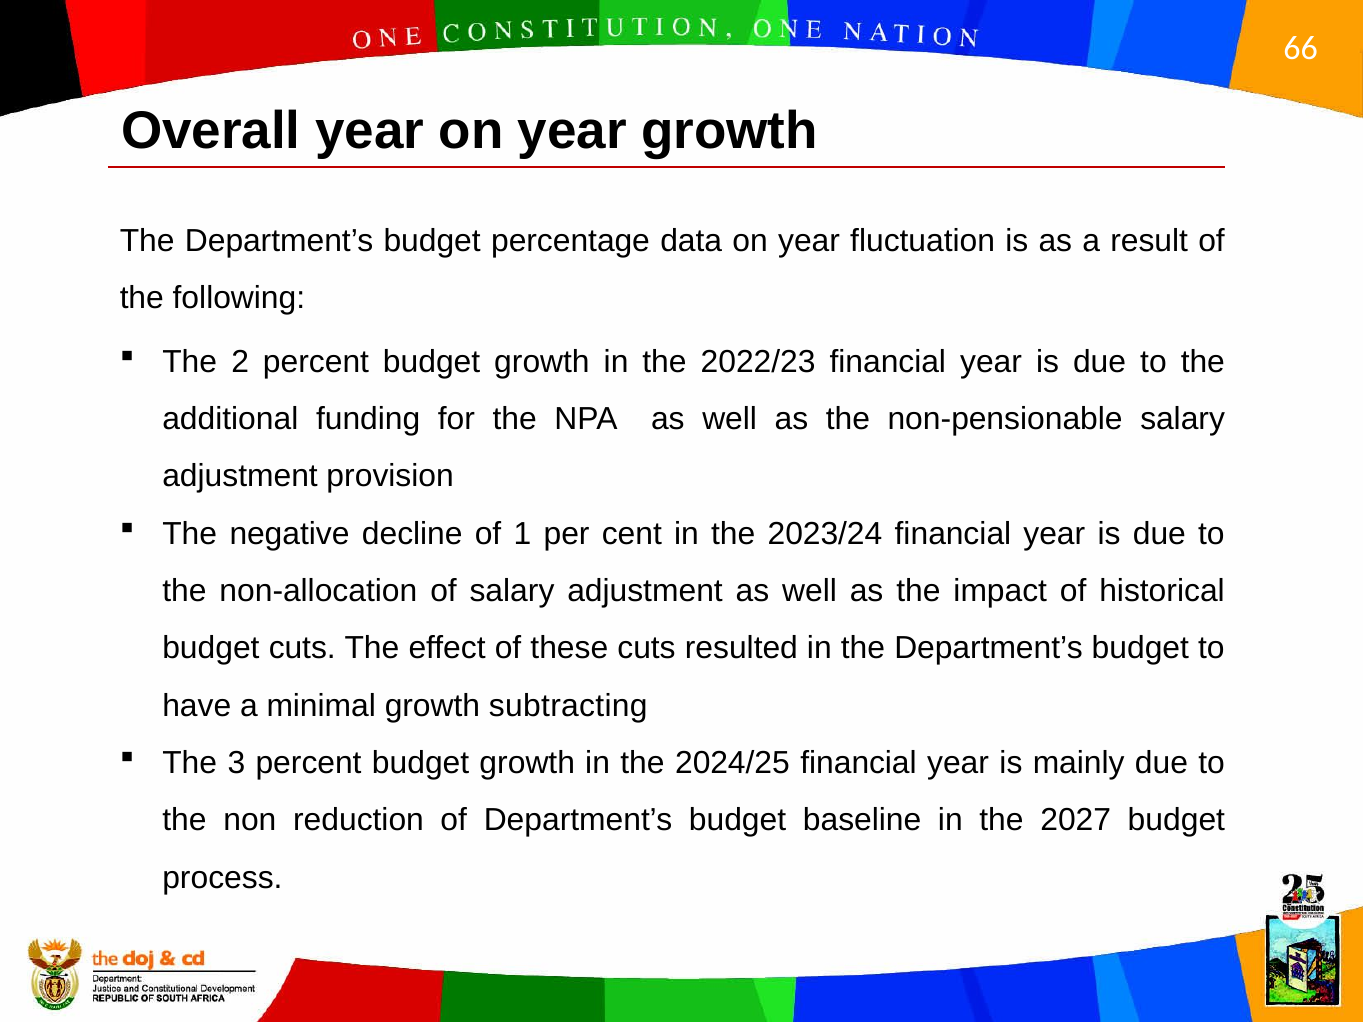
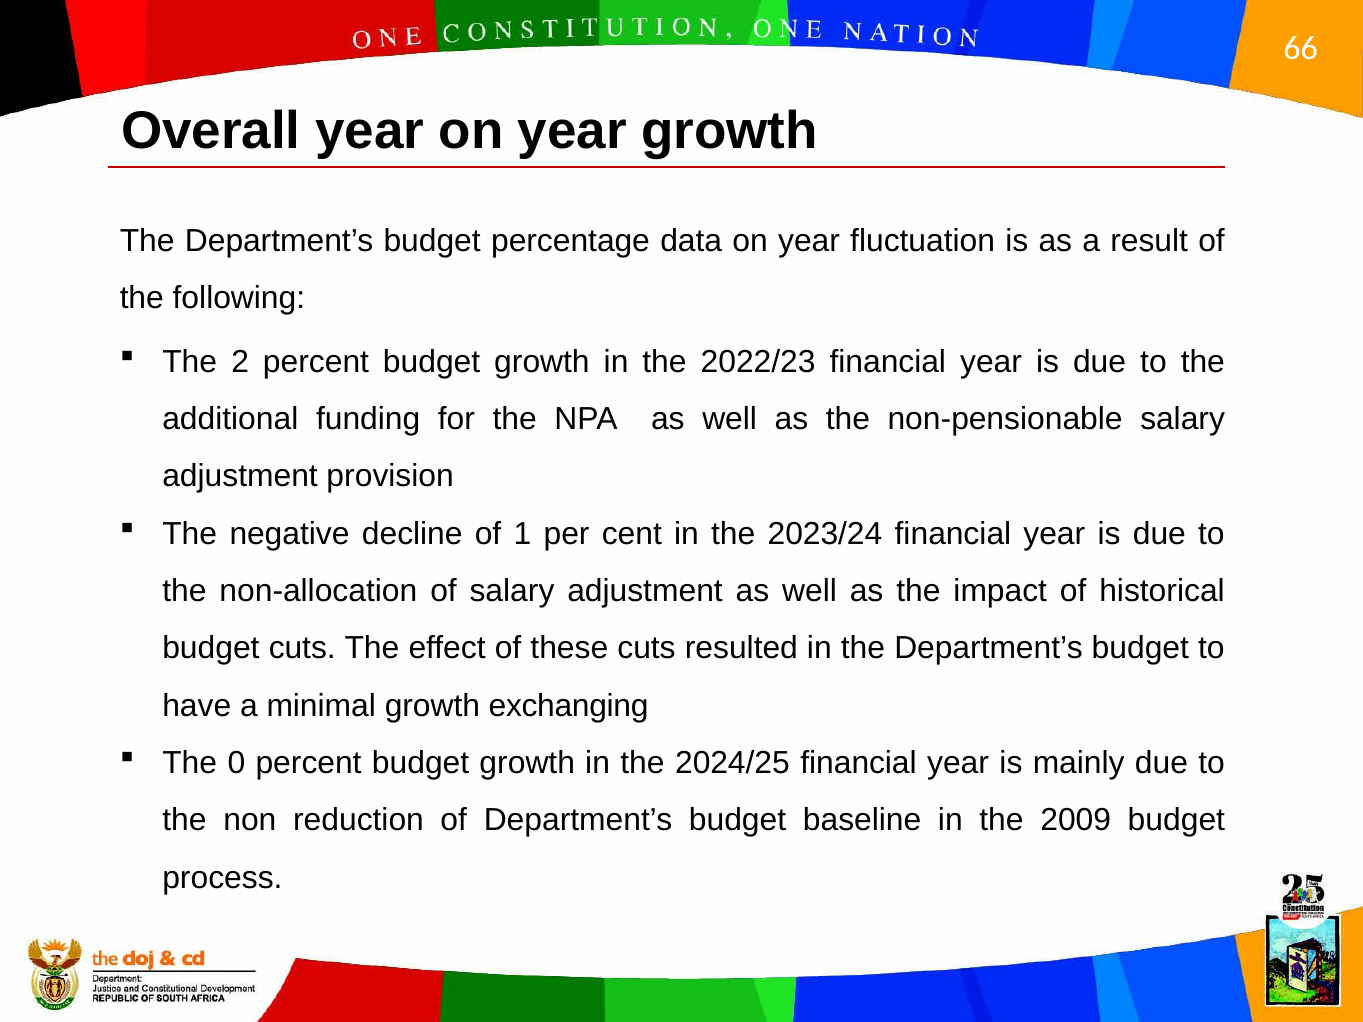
subtracting: subtracting -> exchanging (569, 706)
3: 3 -> 0 (236, 763)
2027: 2027 -> 2009 (1076, 820)
